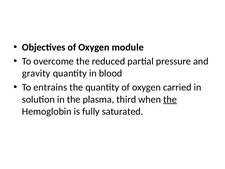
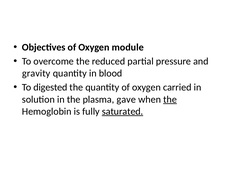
entrains: entrains -> digested (50, 87)
third: third -> gave (126, 99)
saturated underline: none -> present (123, 111)
